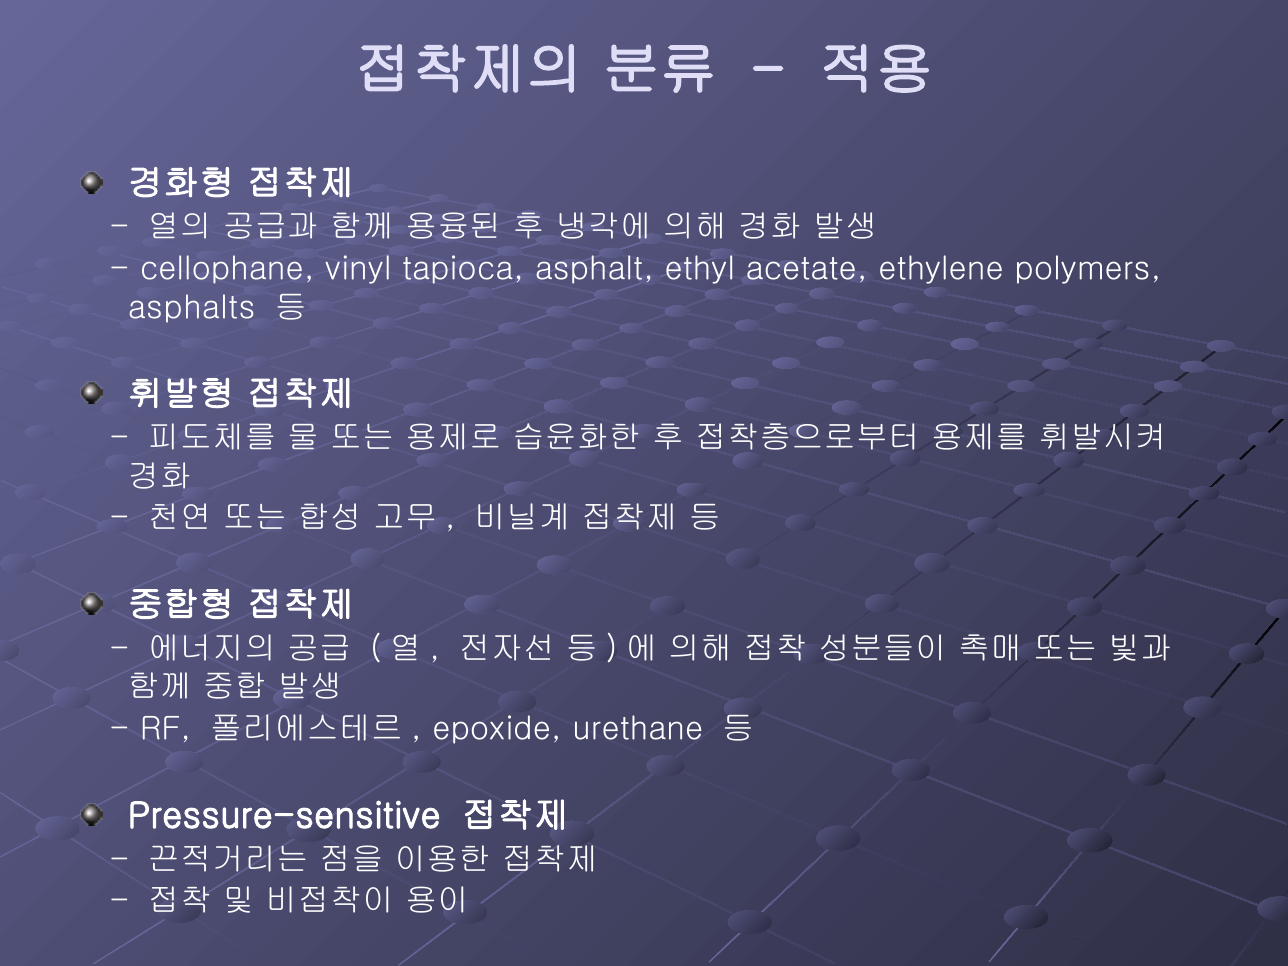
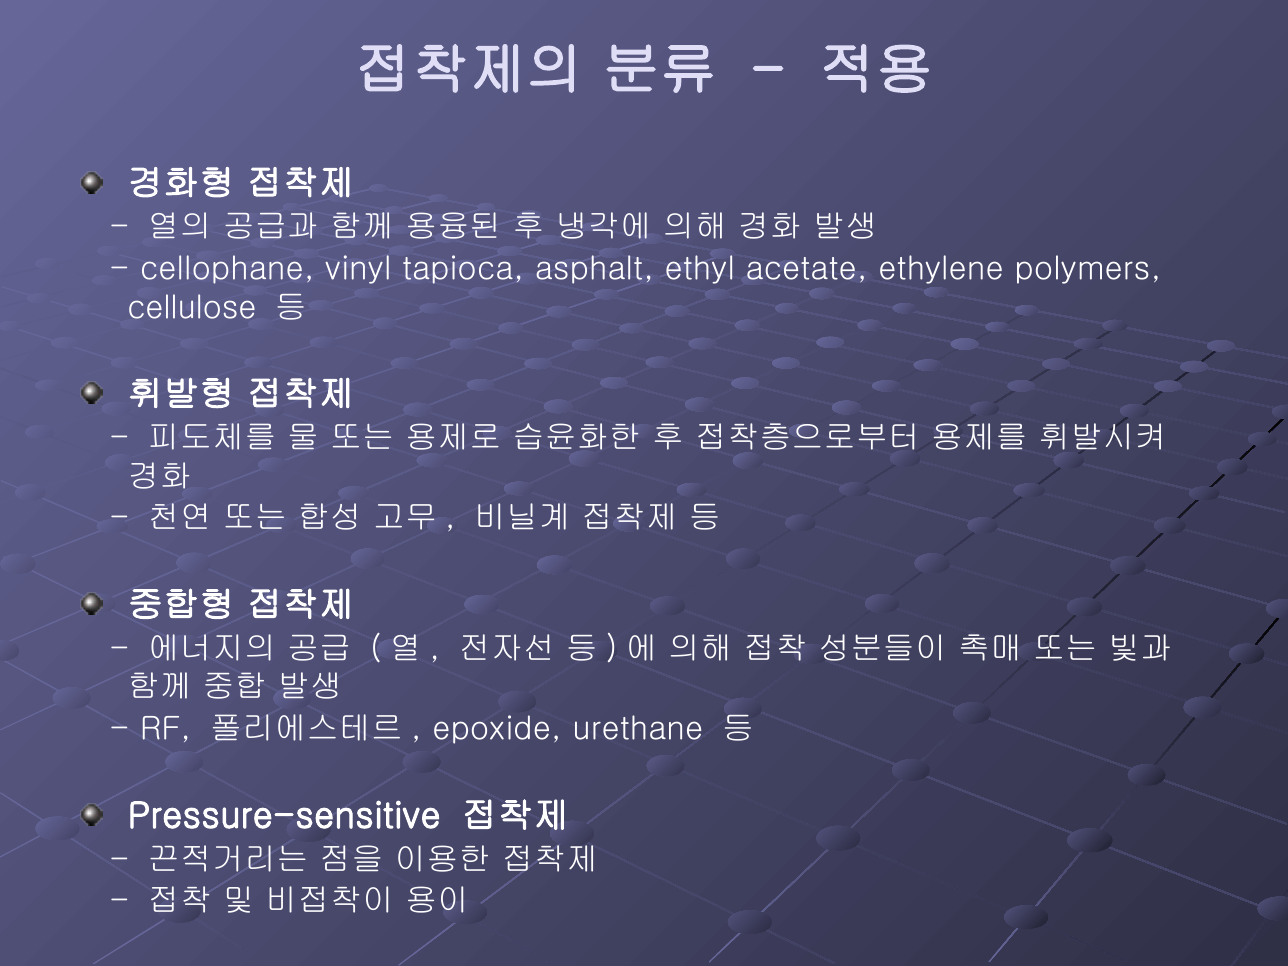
asphalts: asphalts -> cellulose (192, 307)
